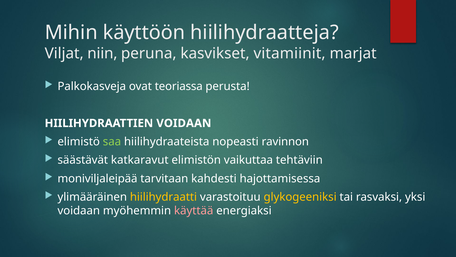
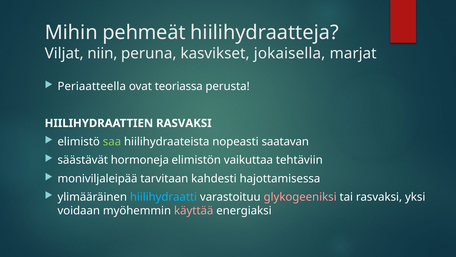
käyttöön: käyttöön -> pehmeät (144, 33)
vitamiinit: vitamiinit -> jokaisella (290, 53)
Palkokasveja: Palkokasveja -> Periaatteella (92, 86)
HIILIHYDRAATTIEN VOIDAAN: VOIDAAN -> RASVAKSI (184, 123)
ravinnon: ravinnon -> saatavan (285, 141)
katkaravut: katkaravut -> hormoneja (140, 160)
hiilihydraatti colour: yellow -> light blue (163, 197)
glykogeeniksi colour: yellow -> pink (300, 197)
